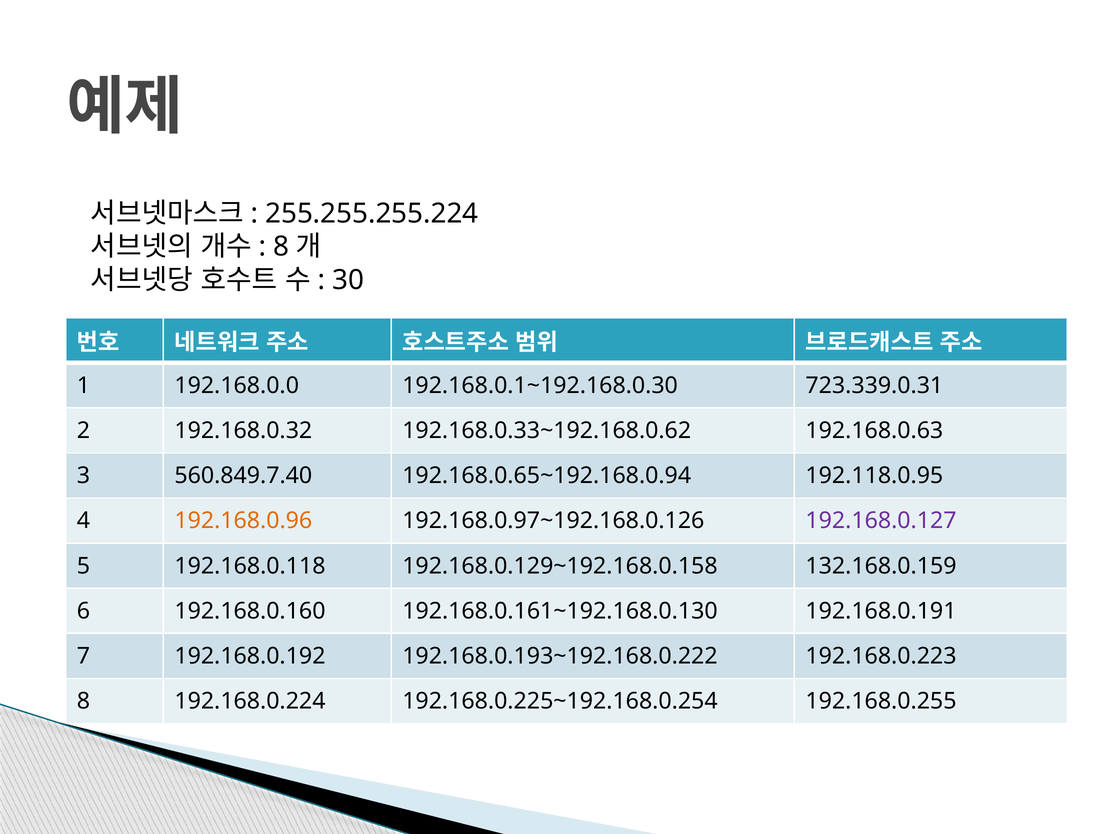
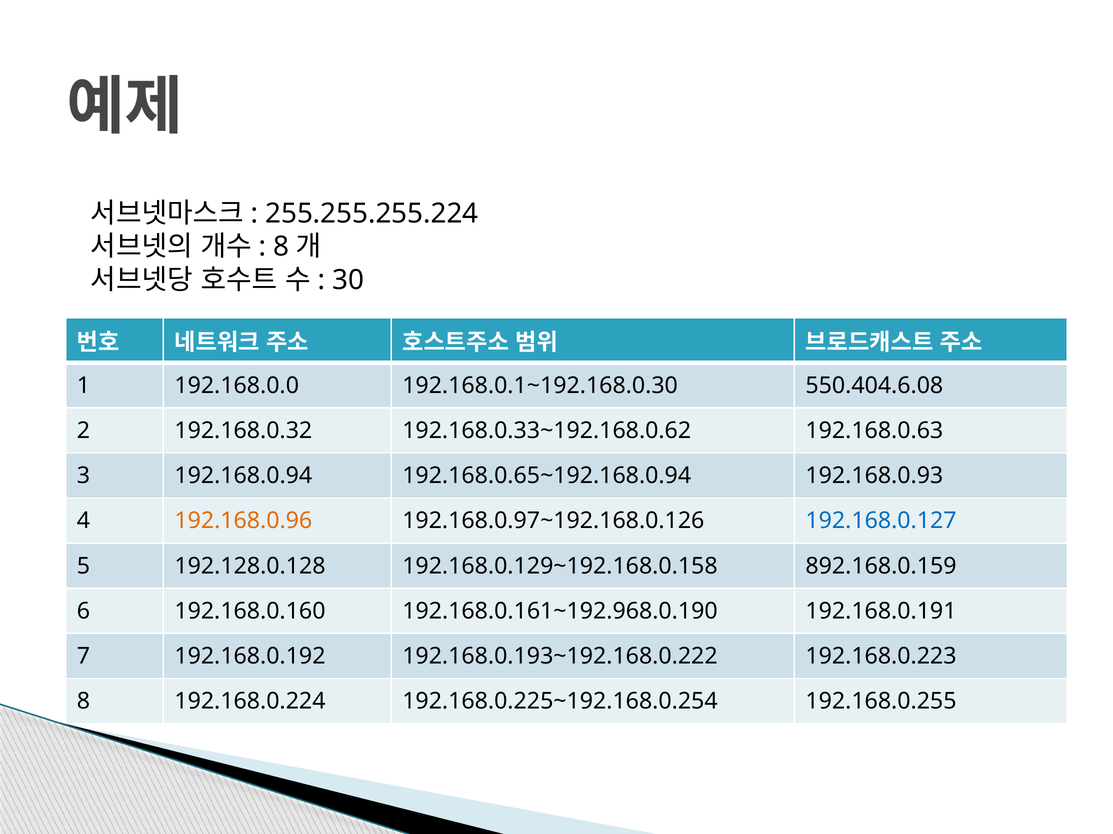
723.339.0.31: 723.339.0.31 -> 550.404.6.08 (874, 386)
560.849.7.40: 560.849.7.40 -> 192.168.0.94 (243, 476)
192.118.0.95: 192.118.0.95 -> 192.168.0.93 (874, 476)
192.168.0.127 colour: purple -> blue (881, 521)
192.168.0.118: 192.168.0.118 -> 192.128.0.128 (250, 566)
132.168.0.159: 132.168.0.159 -> 892.168.0.159 (881, 566)
192.168.0.161~192.168.0.130: 192.168.0.161~192.168.0.130 -> 192.168.0.161~192.968.0.190 (560, 612)
